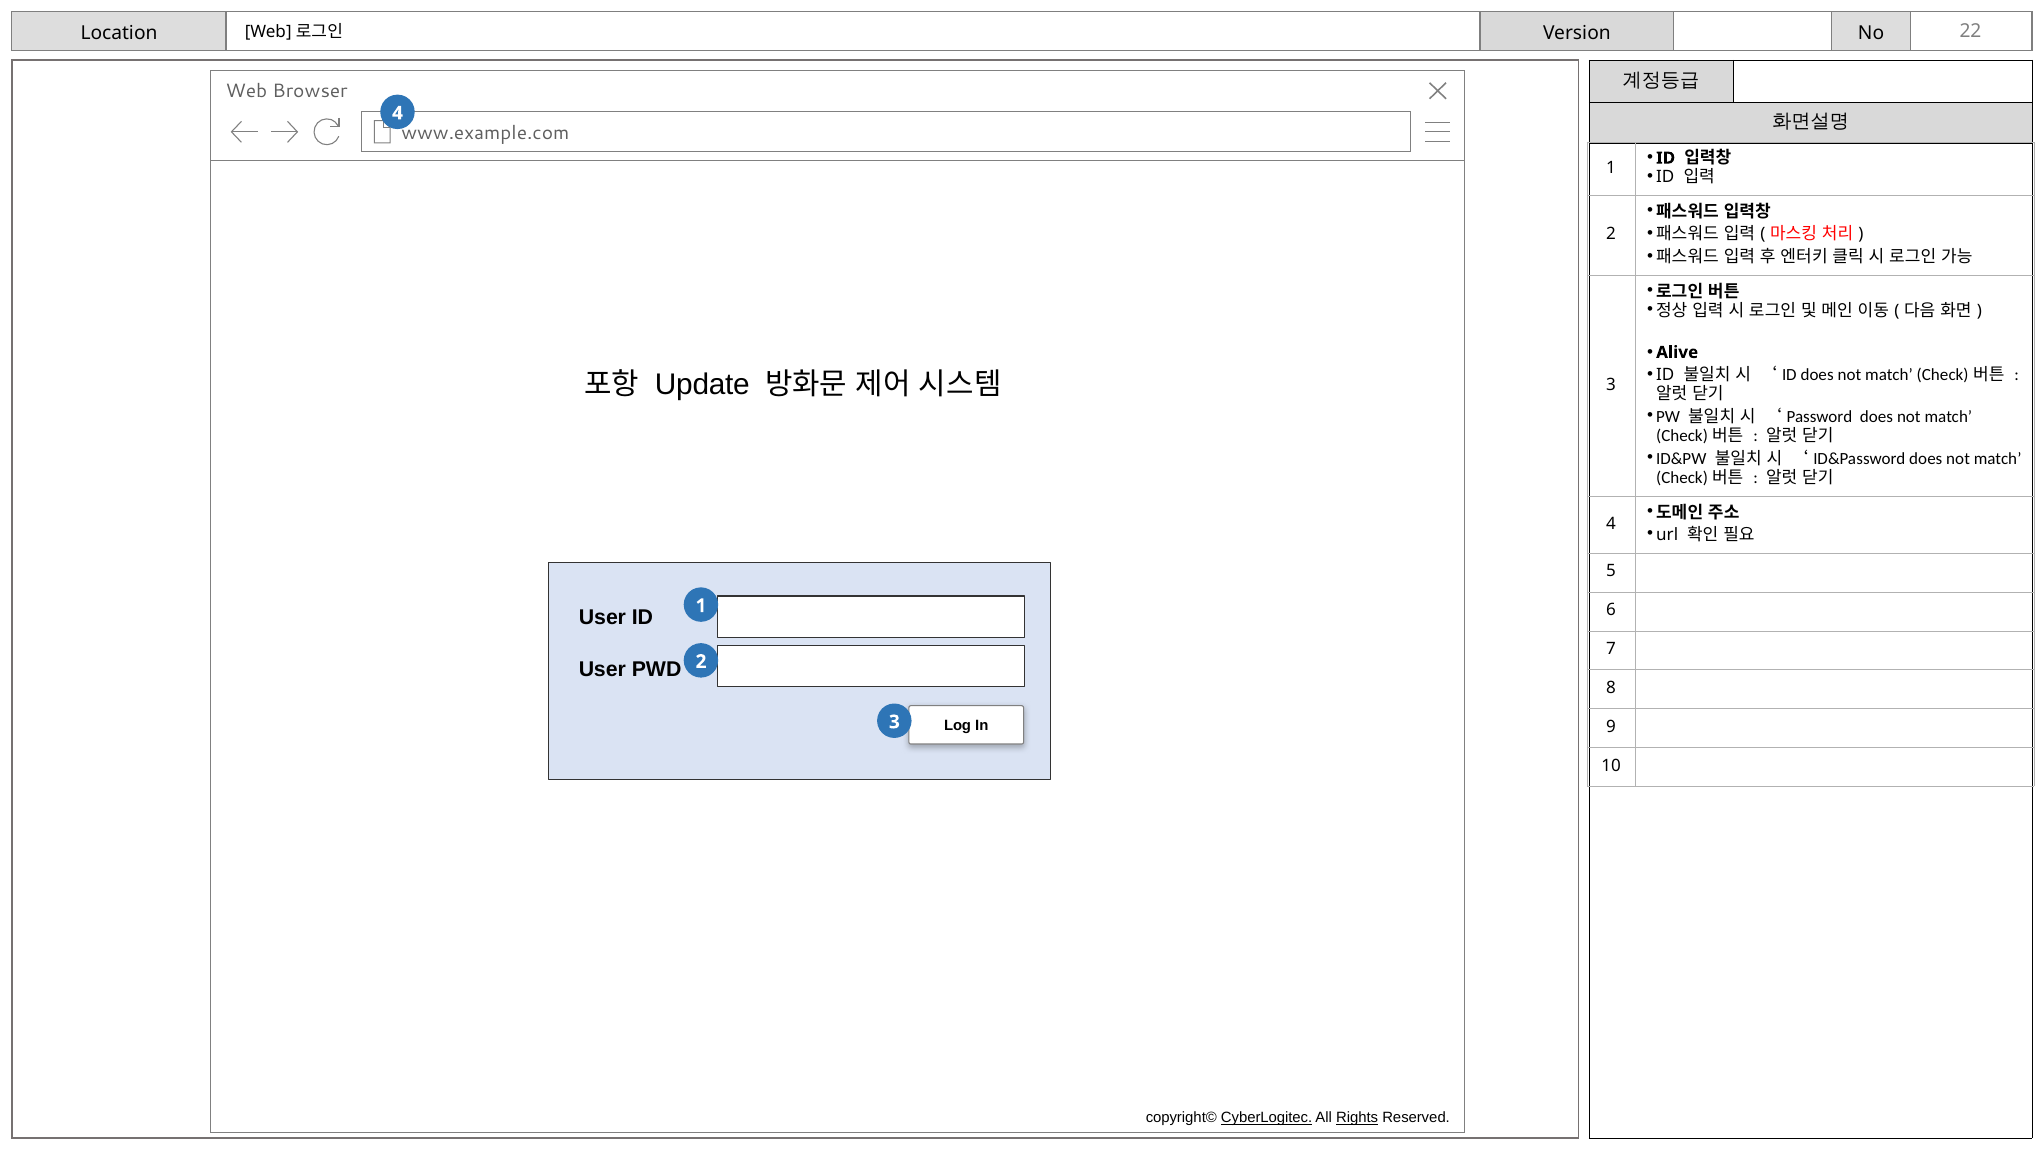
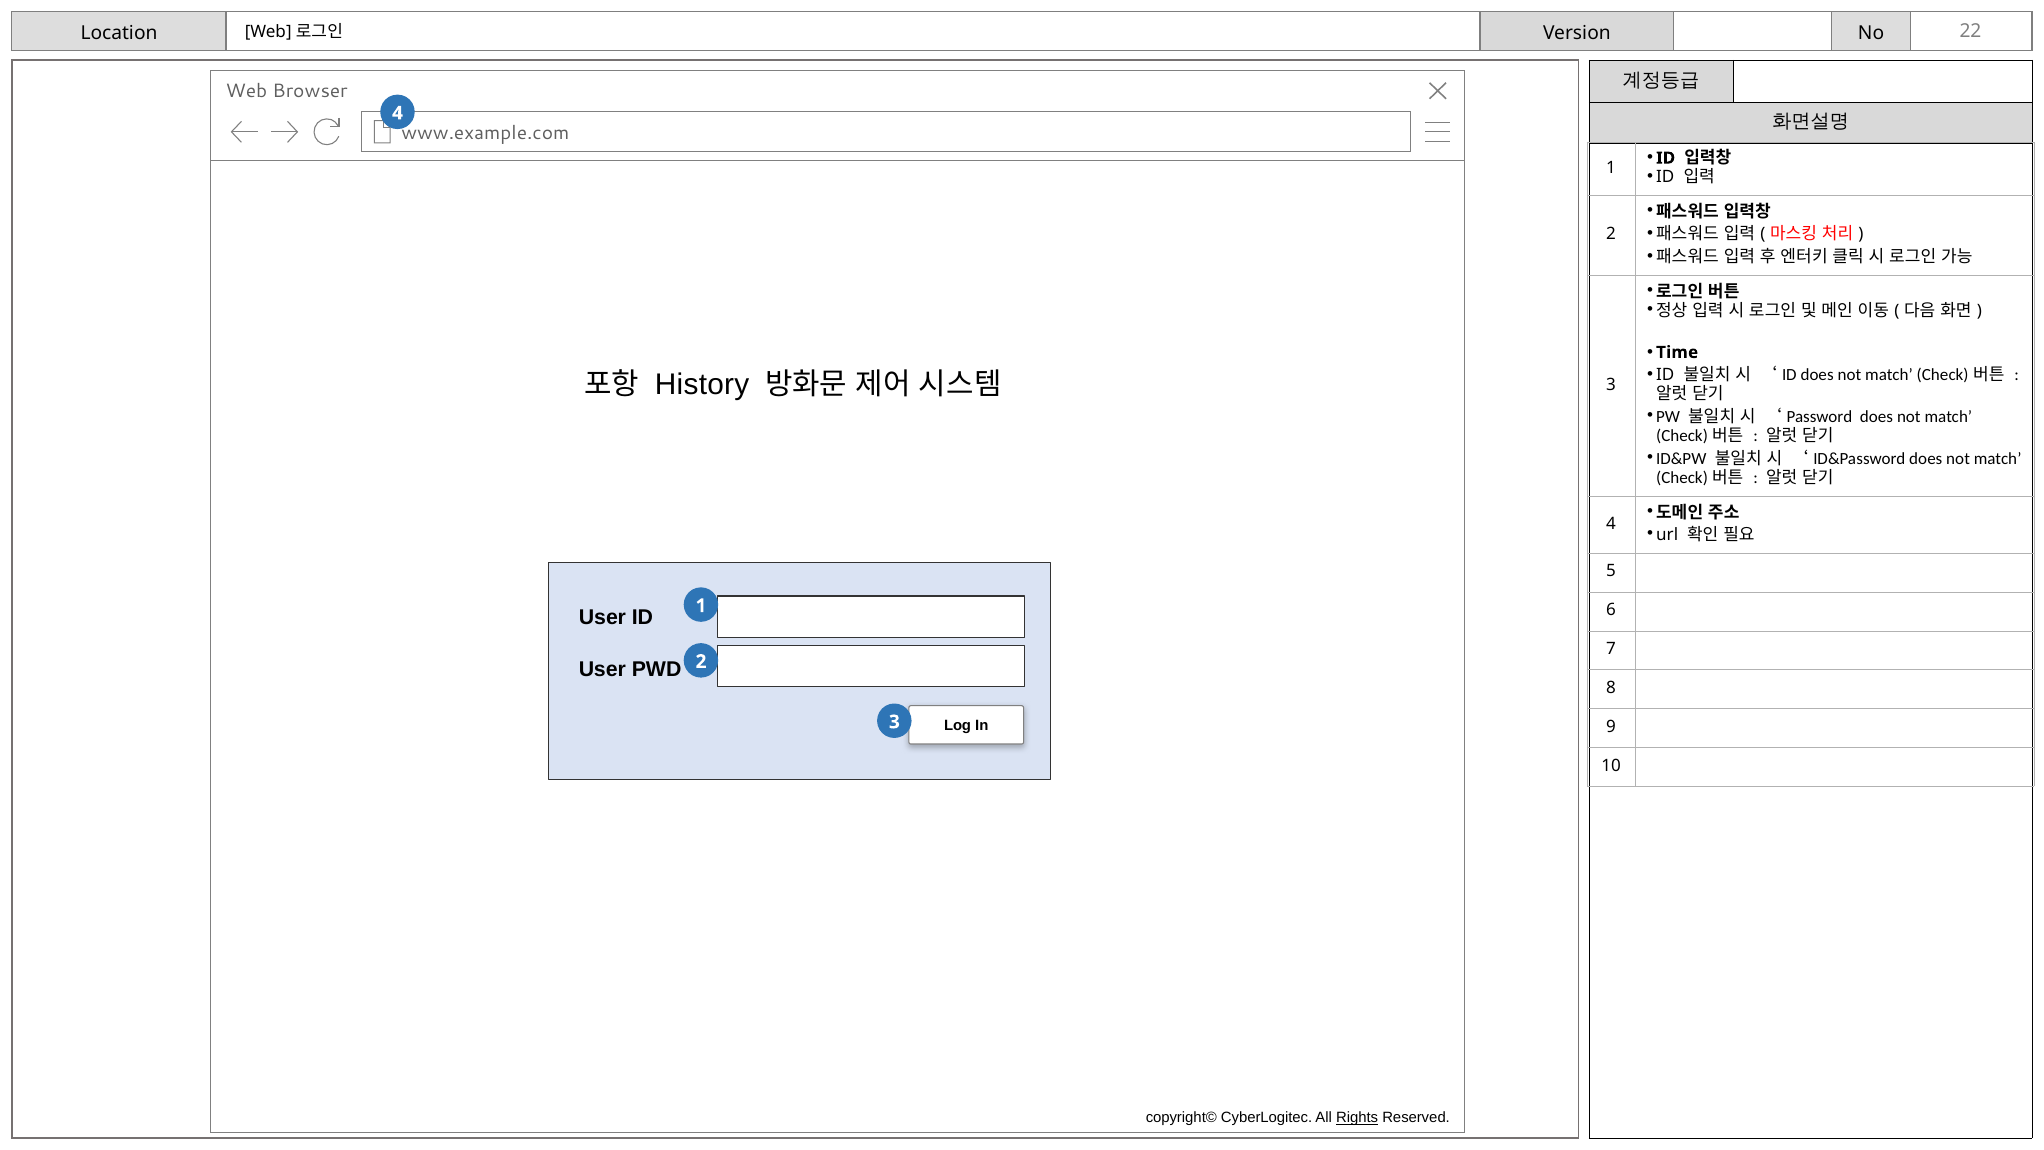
Alive: Alive -> Time (1677, 352)
Update: Update -> History (702, 385)
CyberLogitec underline: present -> none (1267, 1118)
